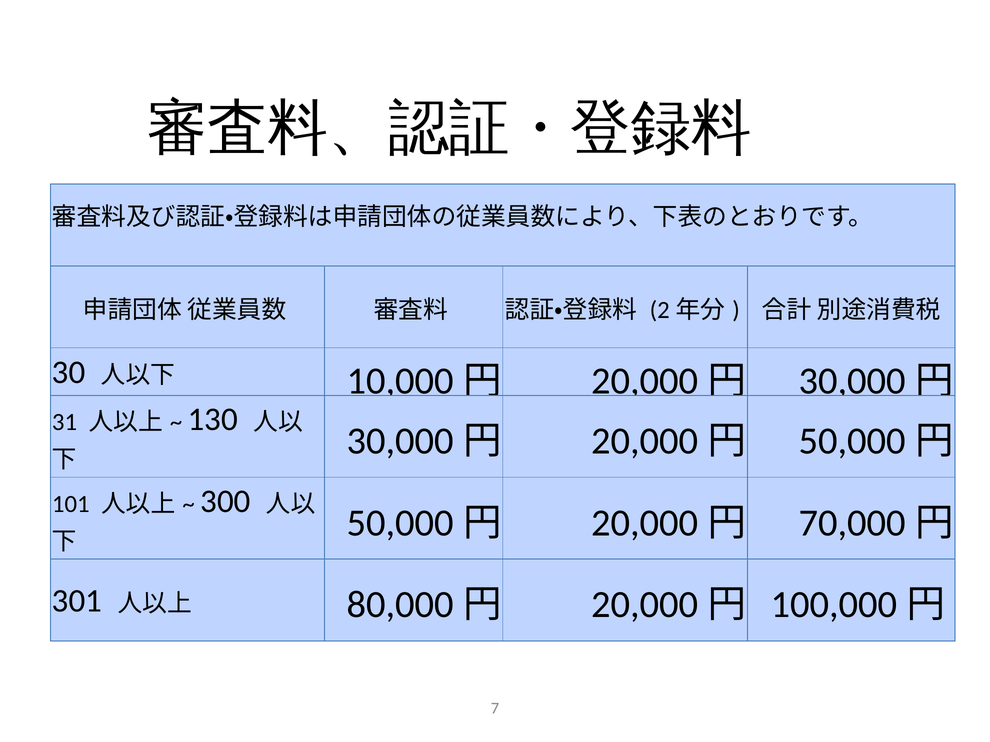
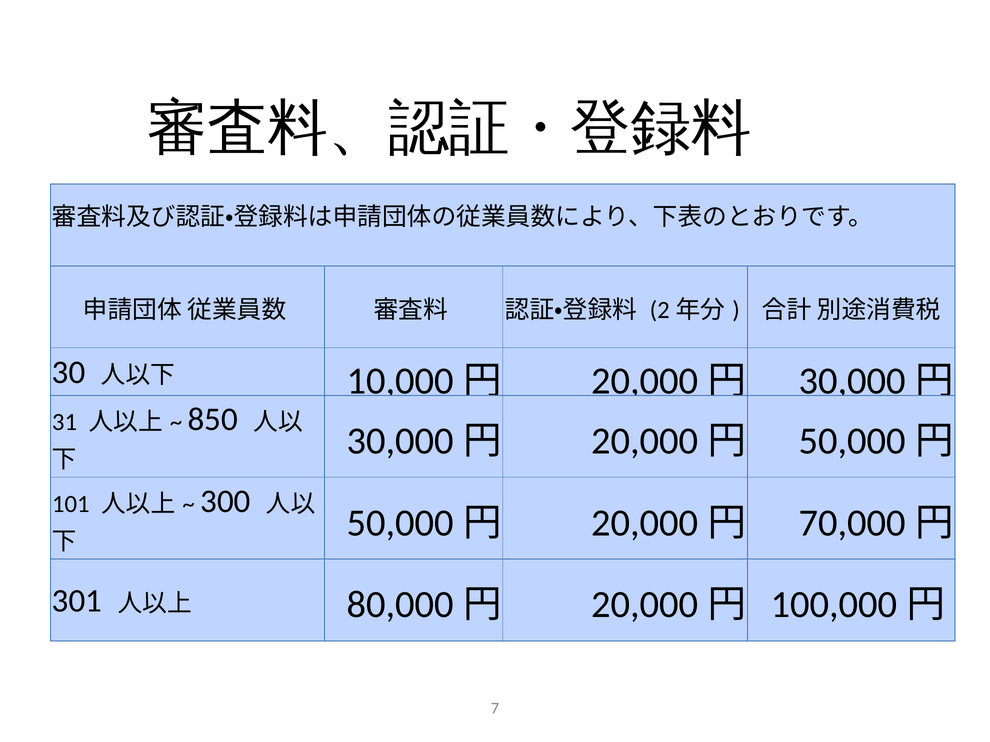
130: 130 -> 850 (213, 420)
